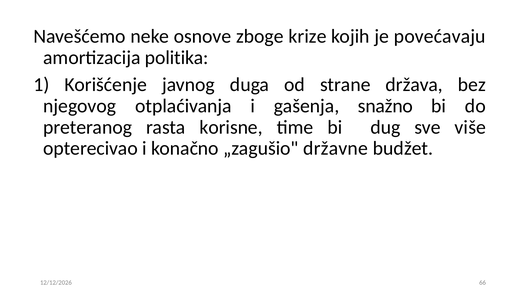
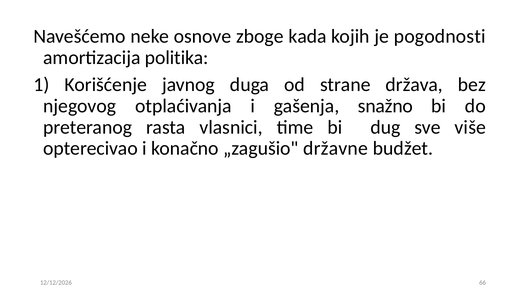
krize: krize -> kada (308, 36)
povećavaju: povećavaju -> pogodnosti (440, 36)
korisne: korisne -> vlasnici (231, 127)
